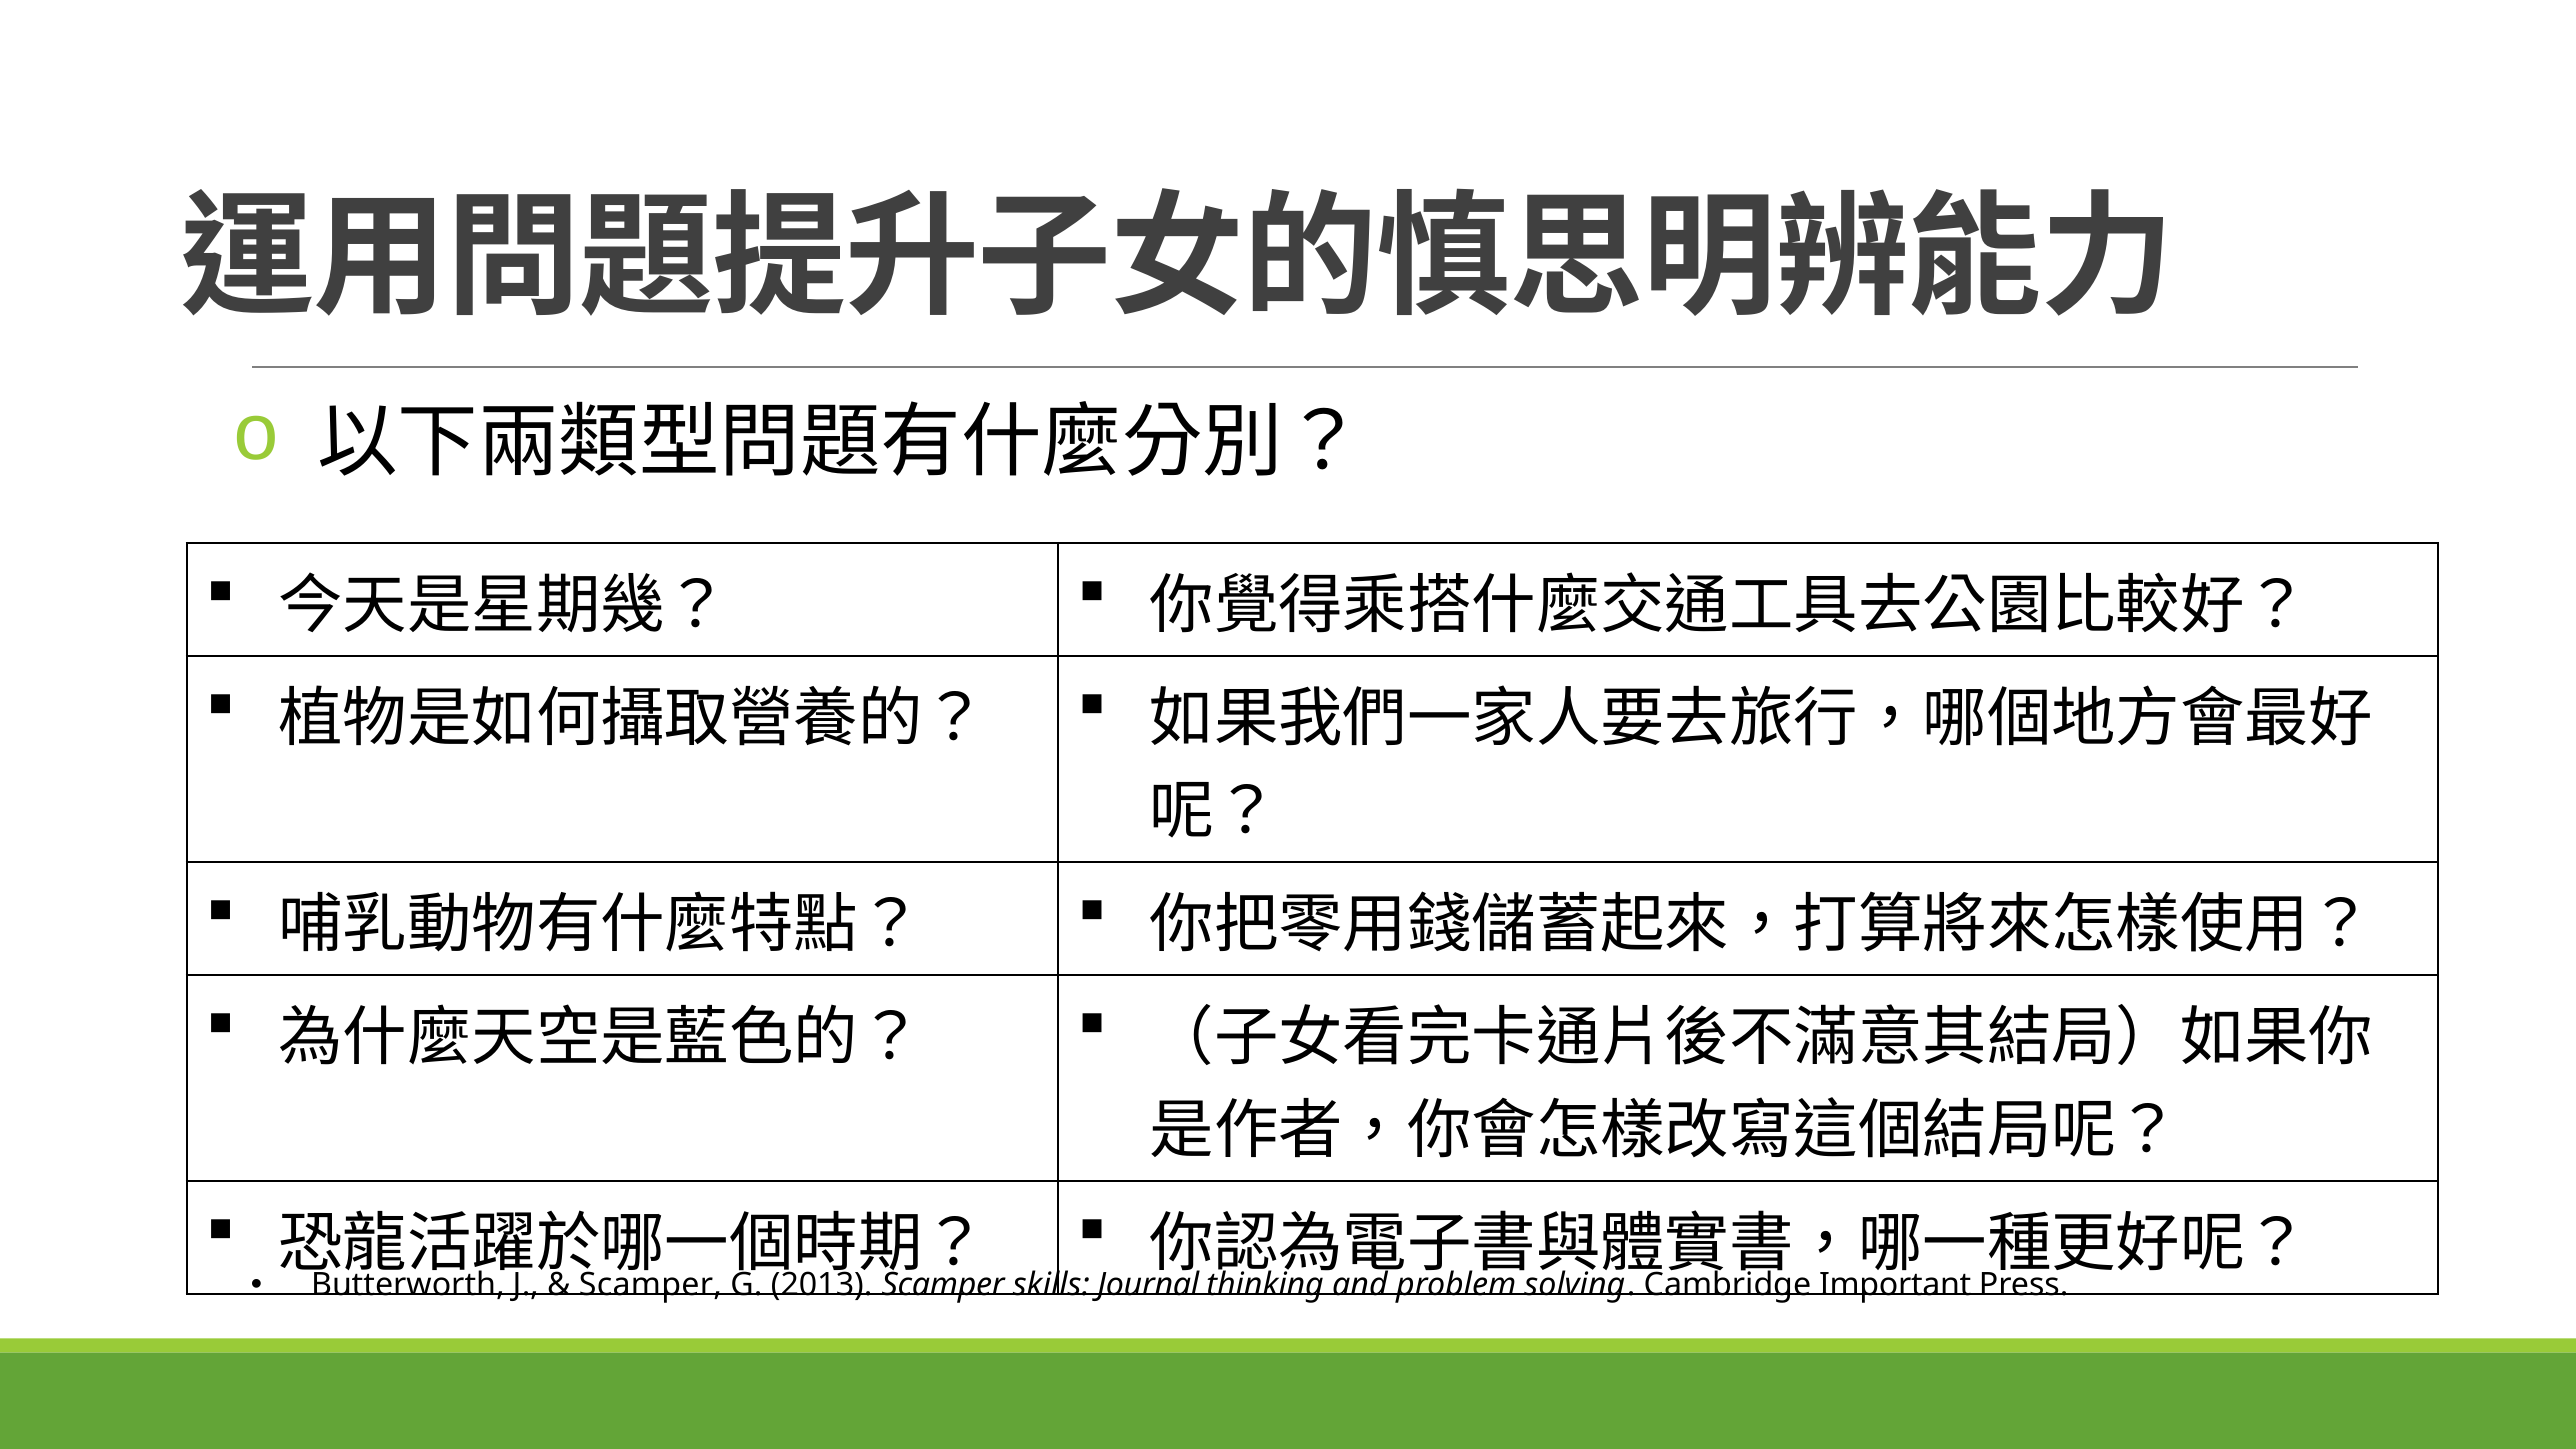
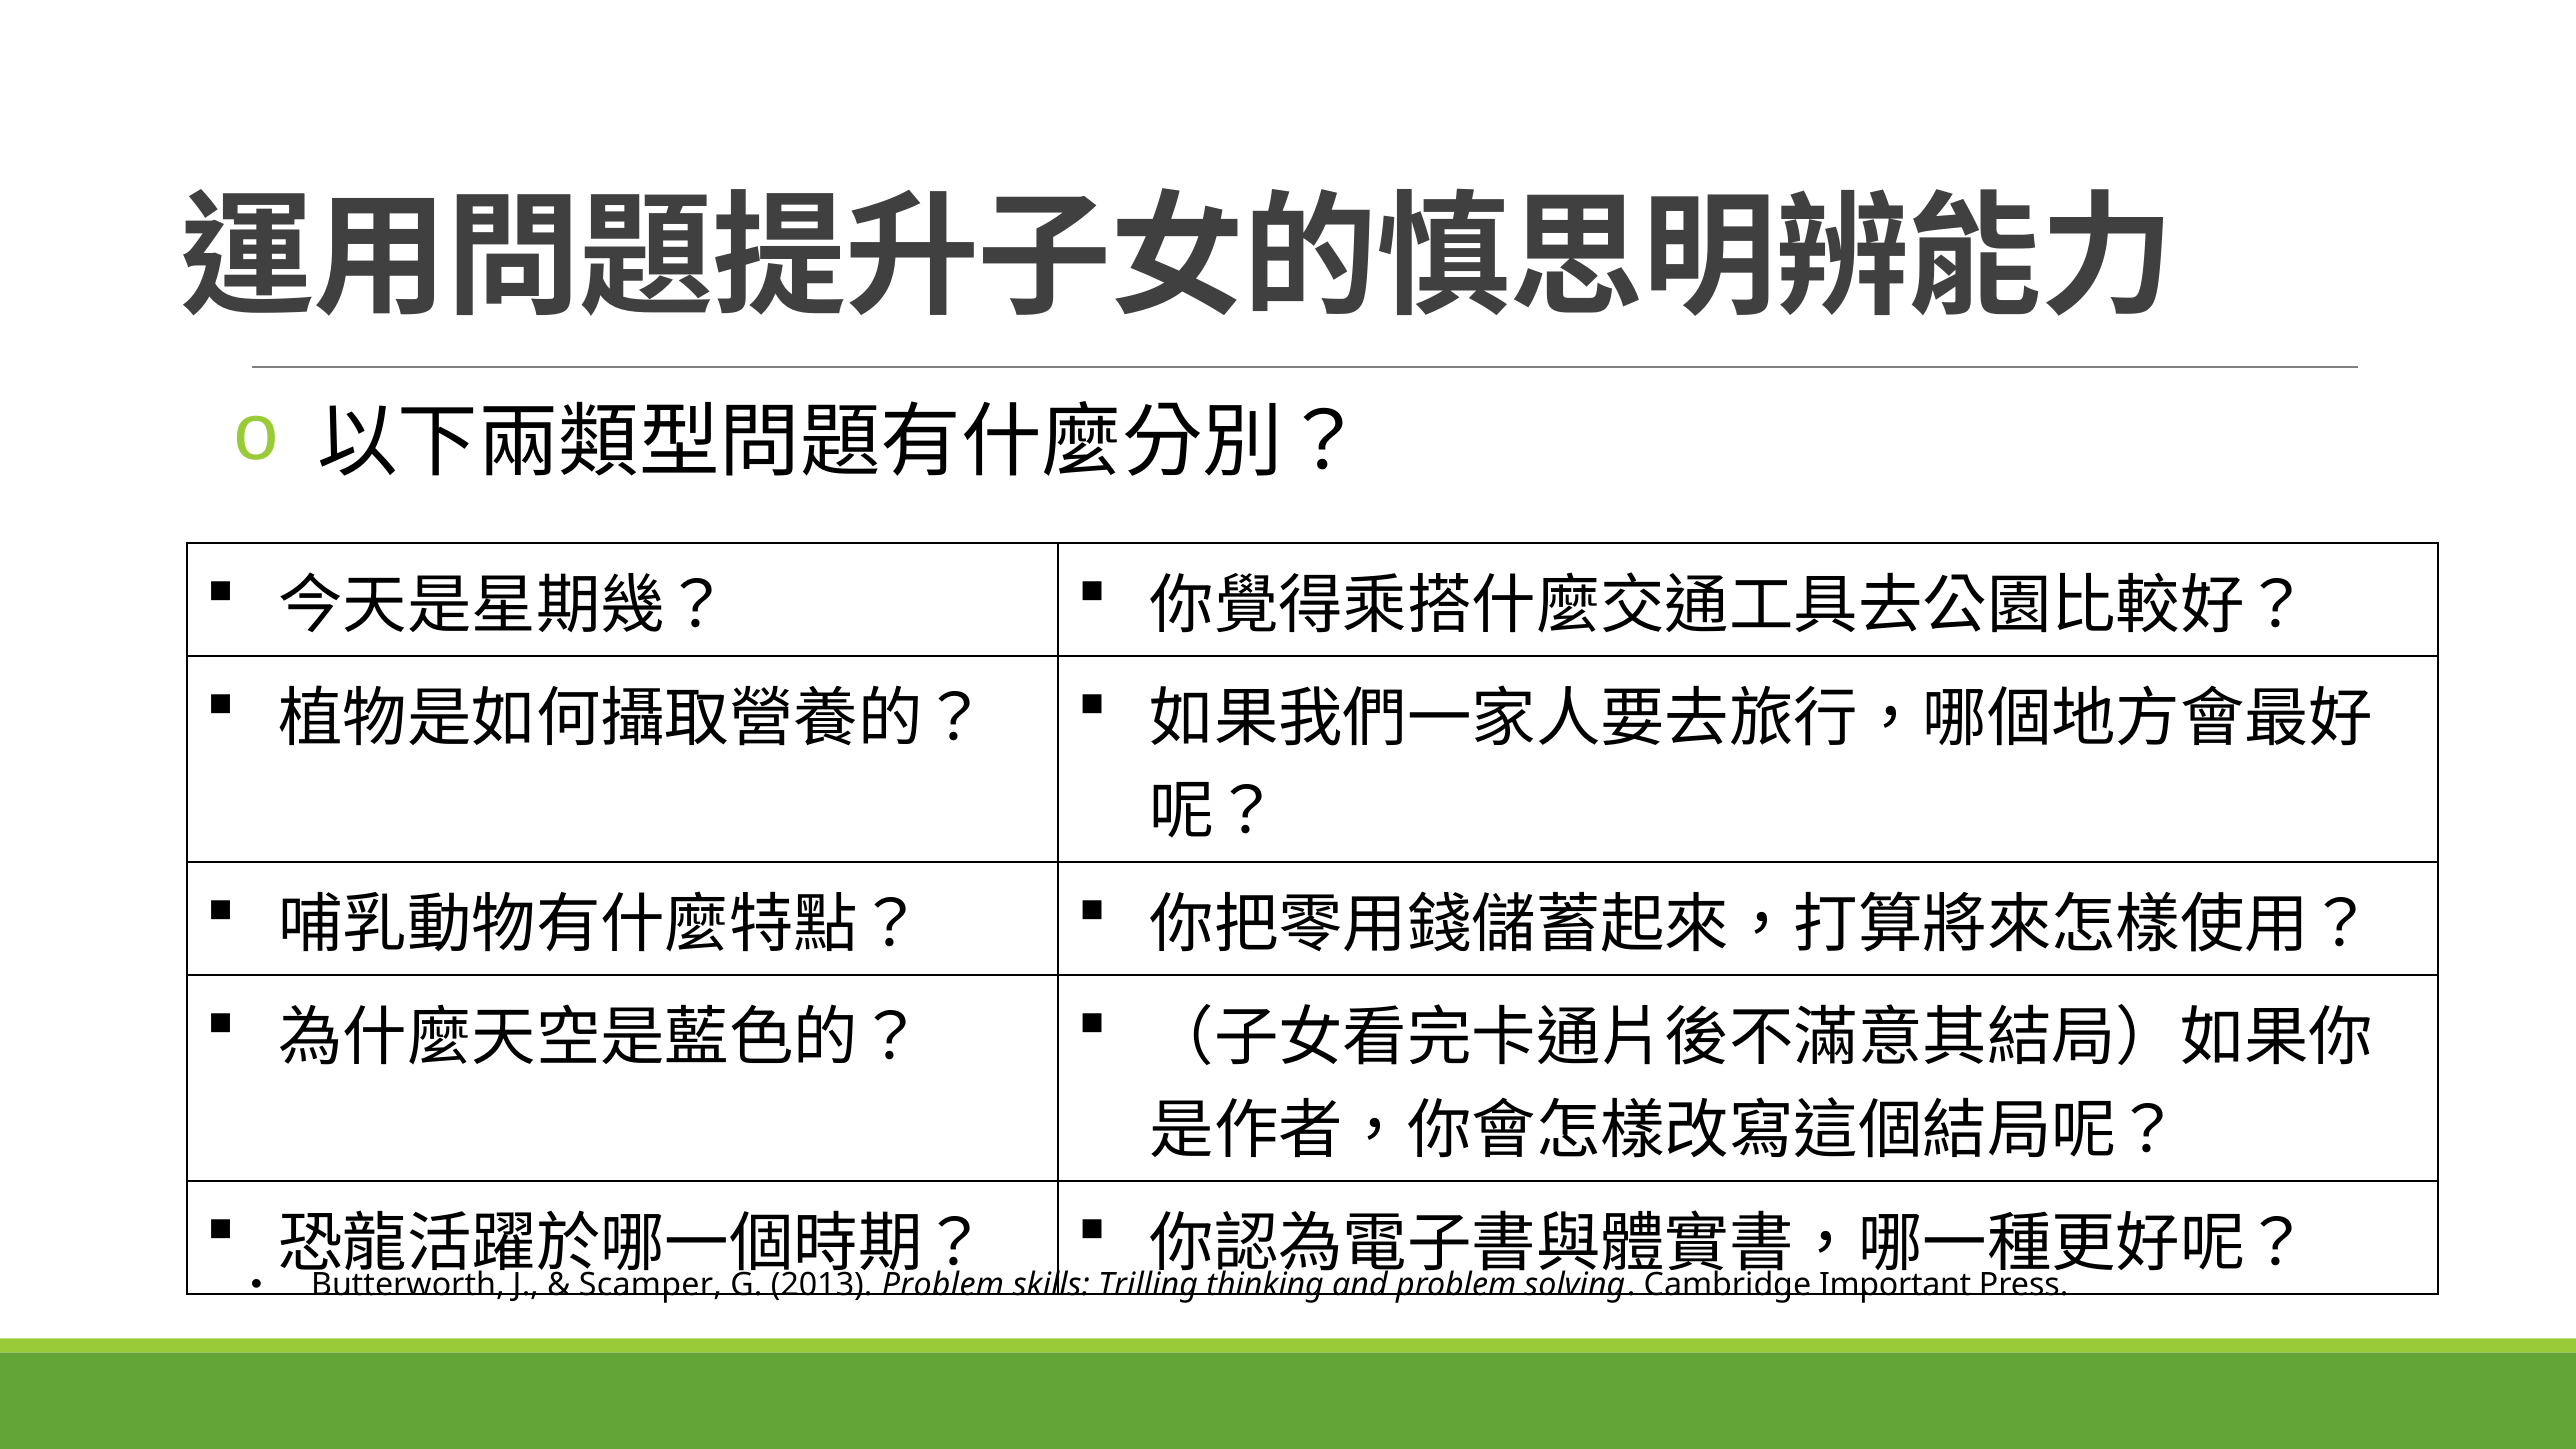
2013 Scamper: Scamper -> Problem (943, 1285)
Journal: Journal -> Trilling (1148, 1285)
